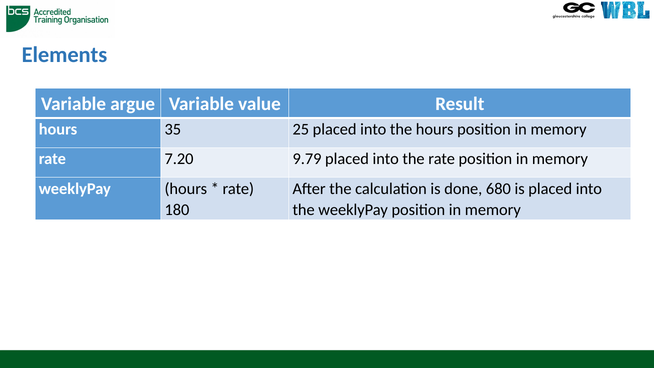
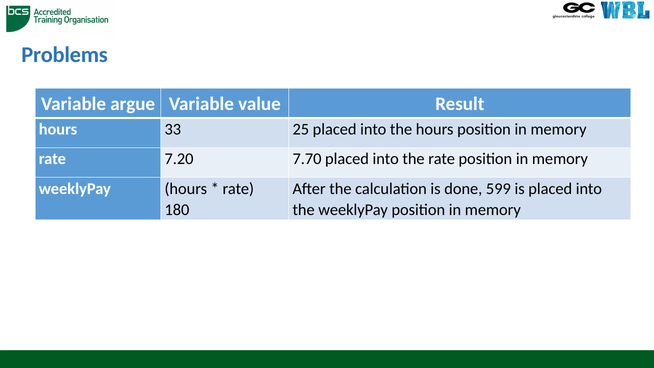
Elements: Elements -> Problems (65, 55)
35: 35 -> 33 (173, 129)
9.79: 9.79 -> 7.70 (307, 159)
680: 680 -> 599 (498, 189)
